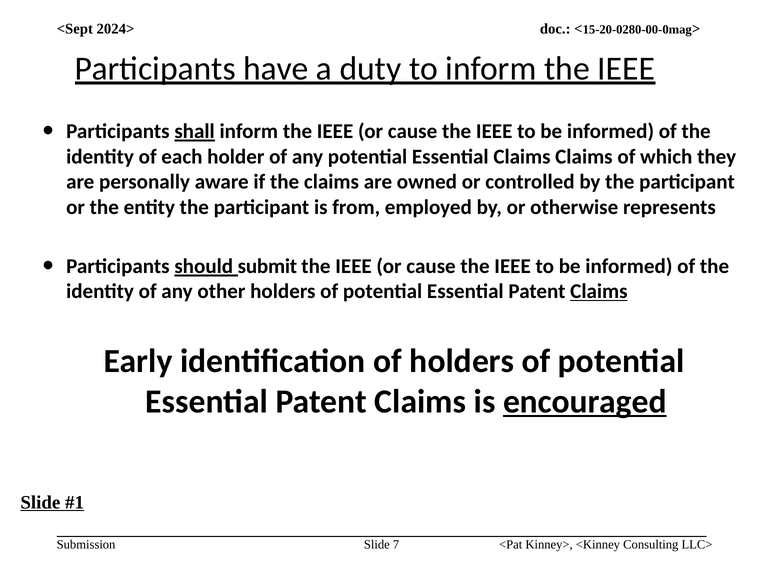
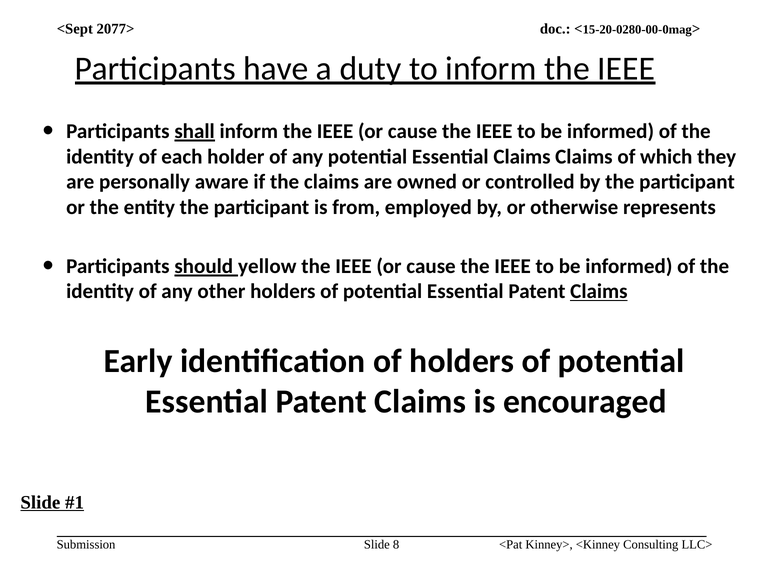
2024>: 2024> -> 2077> (116, 29)
submit: submit -> yellow (267, 266)
encouraged underline: present -> none (585, 402)
7: 7 -> 8 (396, 545)
